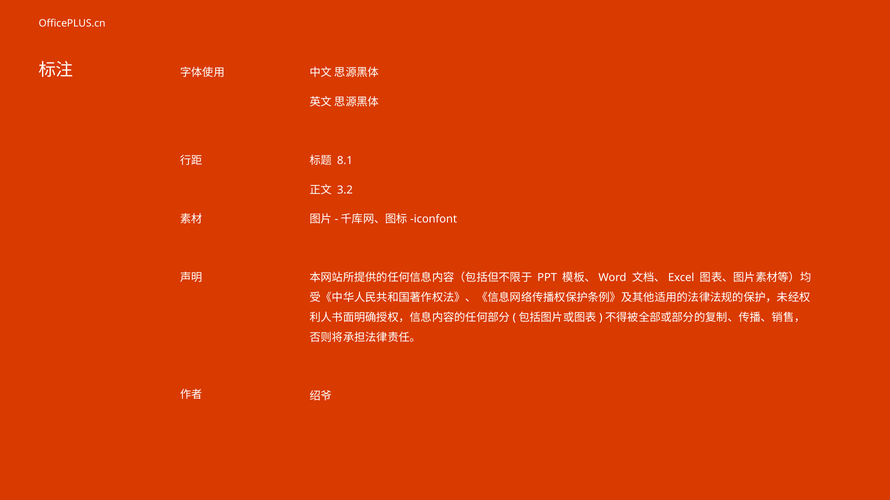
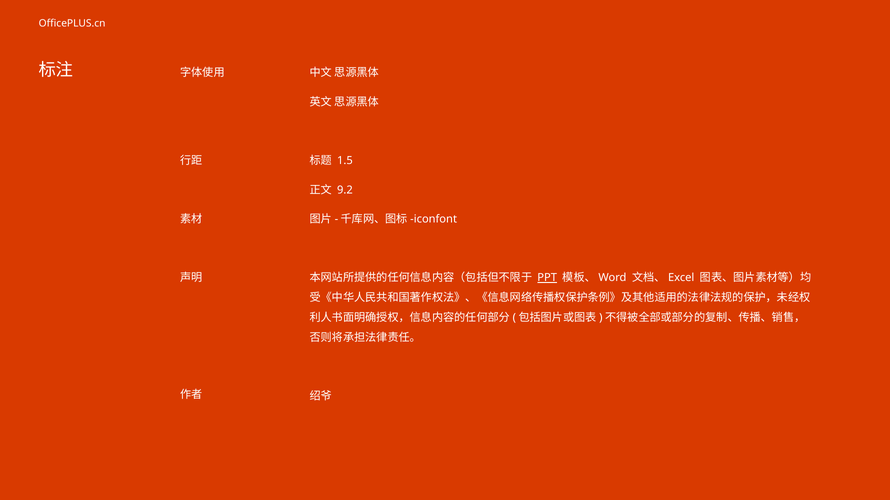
8.1: 8.1 -> 1.5 (345, 161)
3.2: 3.2 -> 9.2 (345, 190)
PPT underline: none -> present (547, 278)
